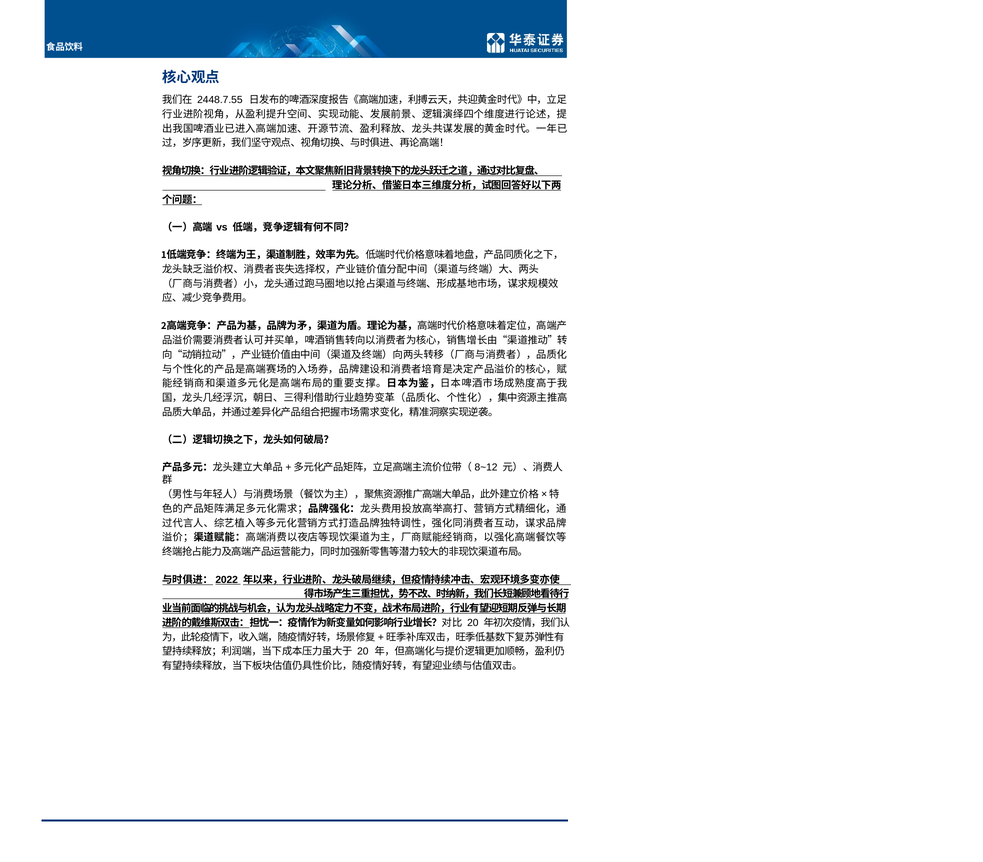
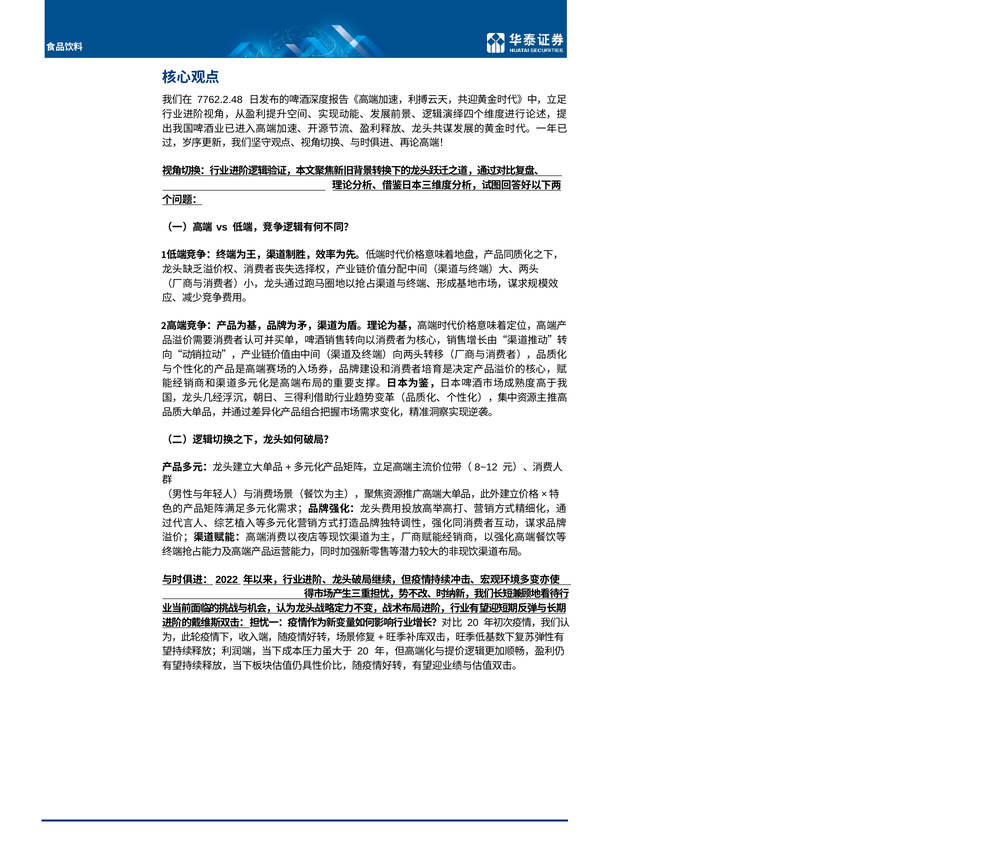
2448.7.55: 2448.7.55 -> 7762.2.48 (220, 100)
